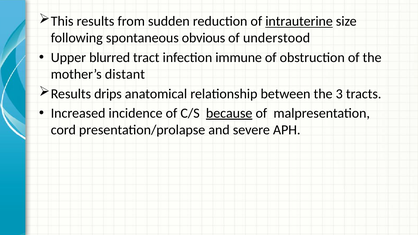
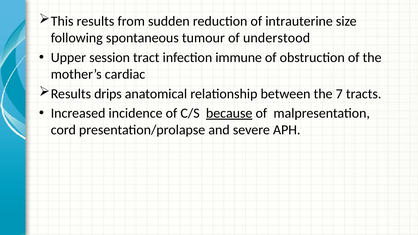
intrauterine underline: present -> none (299, 21)
obvious: obvious -> tumour (203, 38)
blurred: blurred -> session (110, 58)
distant: distant -> cardiac (125, 74)
3: 3 -> 7 (339, 94)
